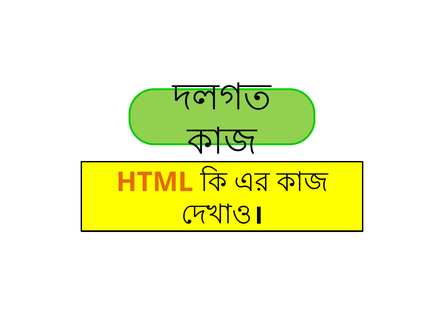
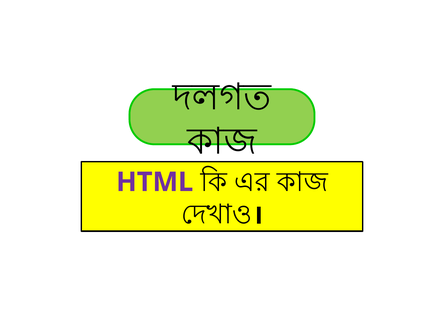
HTML colour: orange -> purple (155, 182)
